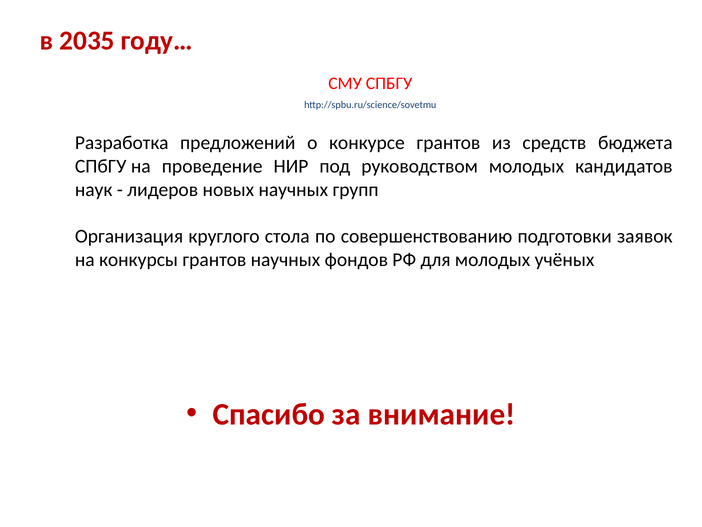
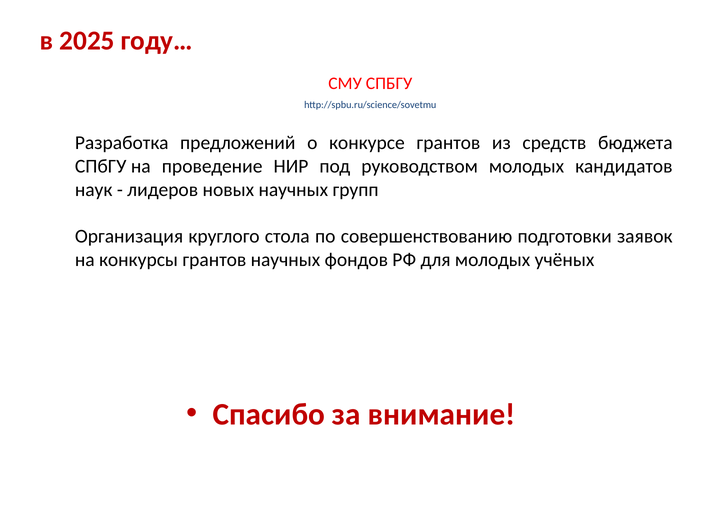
2035: 2035 -> 2025 (87, 41)
